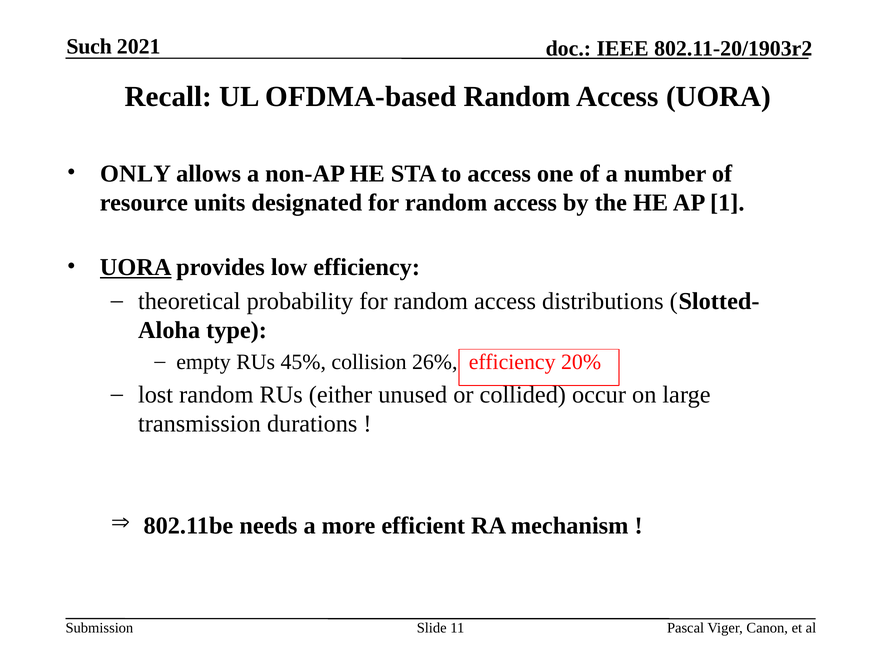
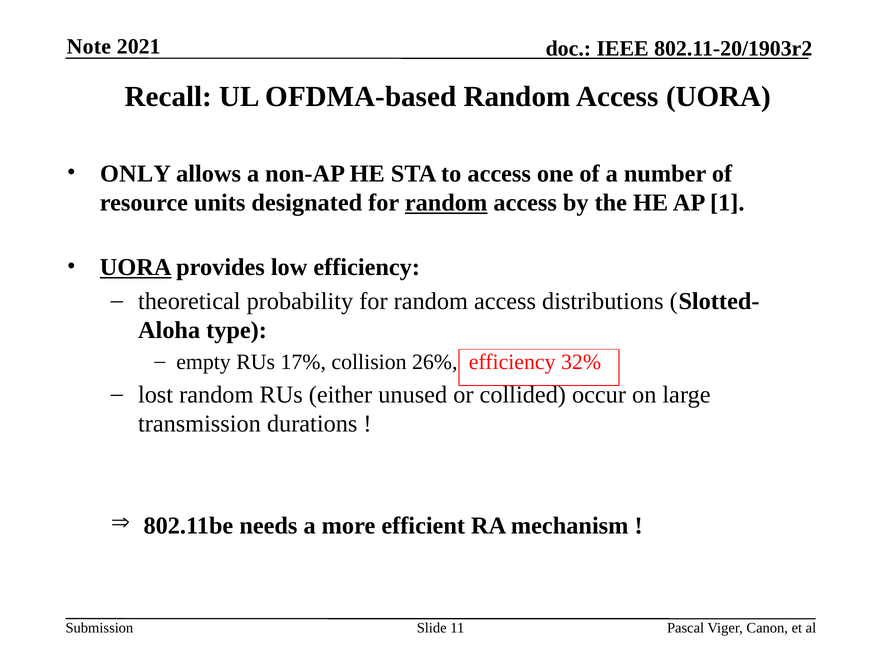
Such: Such -> Note (89, 46)
random underline: none -> present (446, 203)
45%: 45% -> 17% (303, 362)
20%: 20% -> 32% (581, 362)
